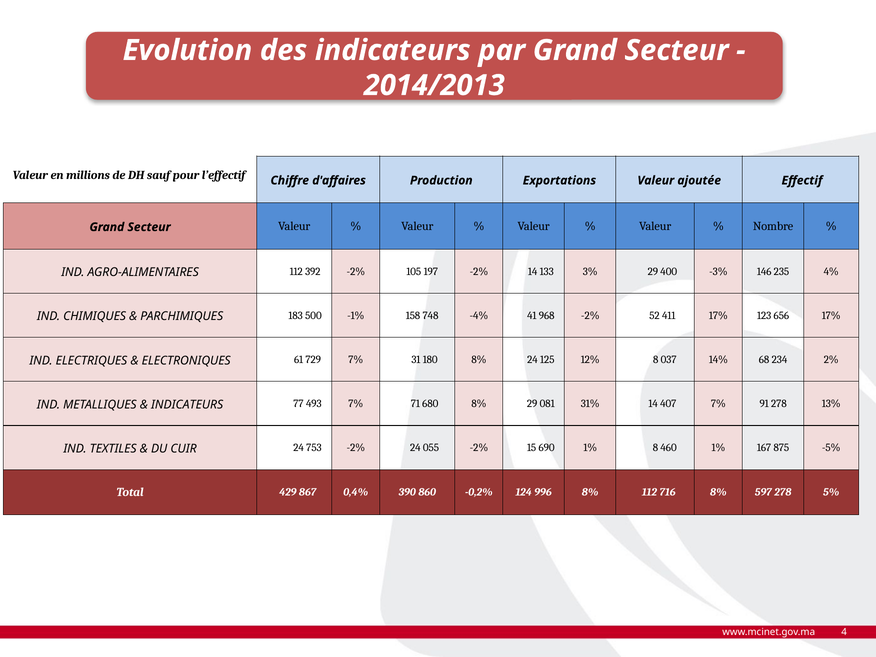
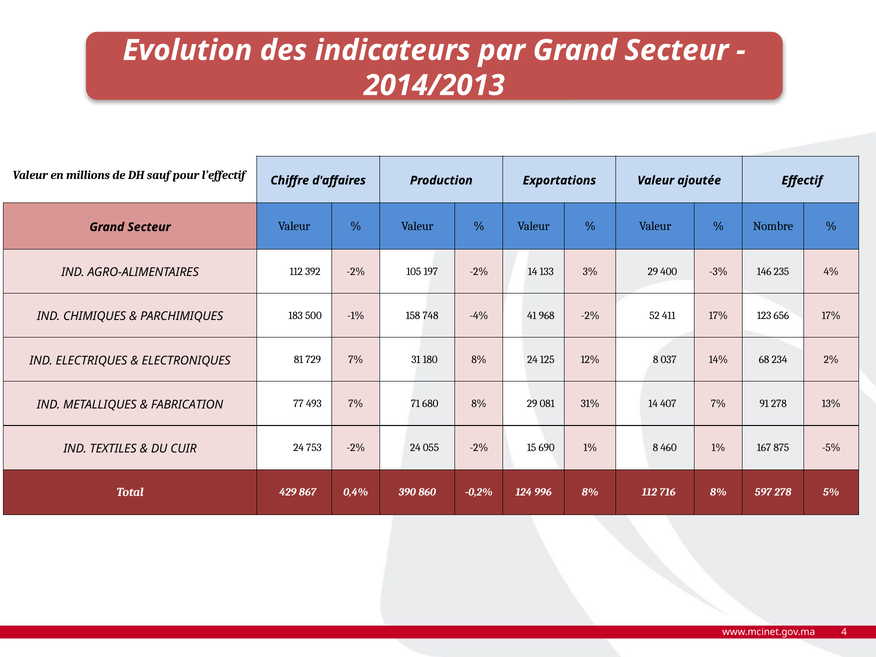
61: 61 -> 81 (299, 360)
INDICATEURS: INDICATEURS -> FABRICATION (187, 405)
